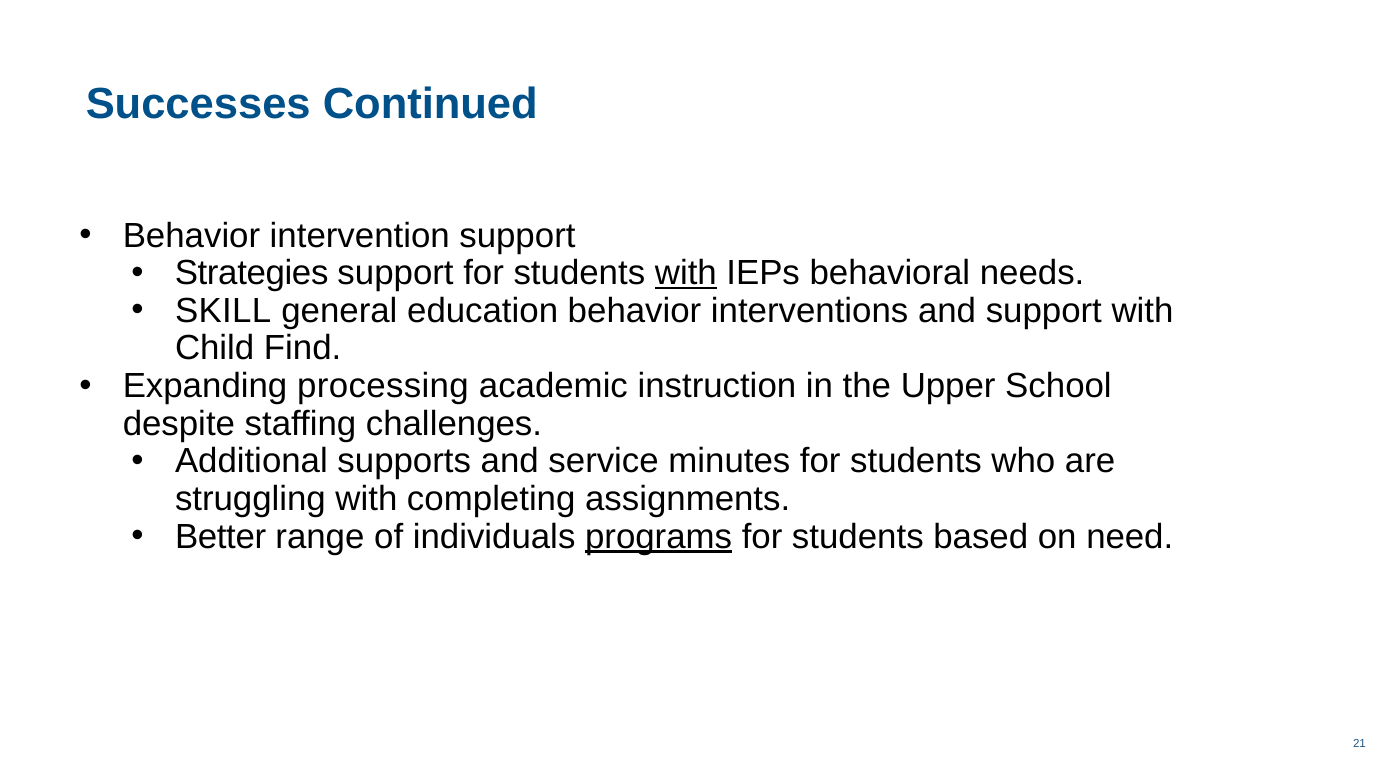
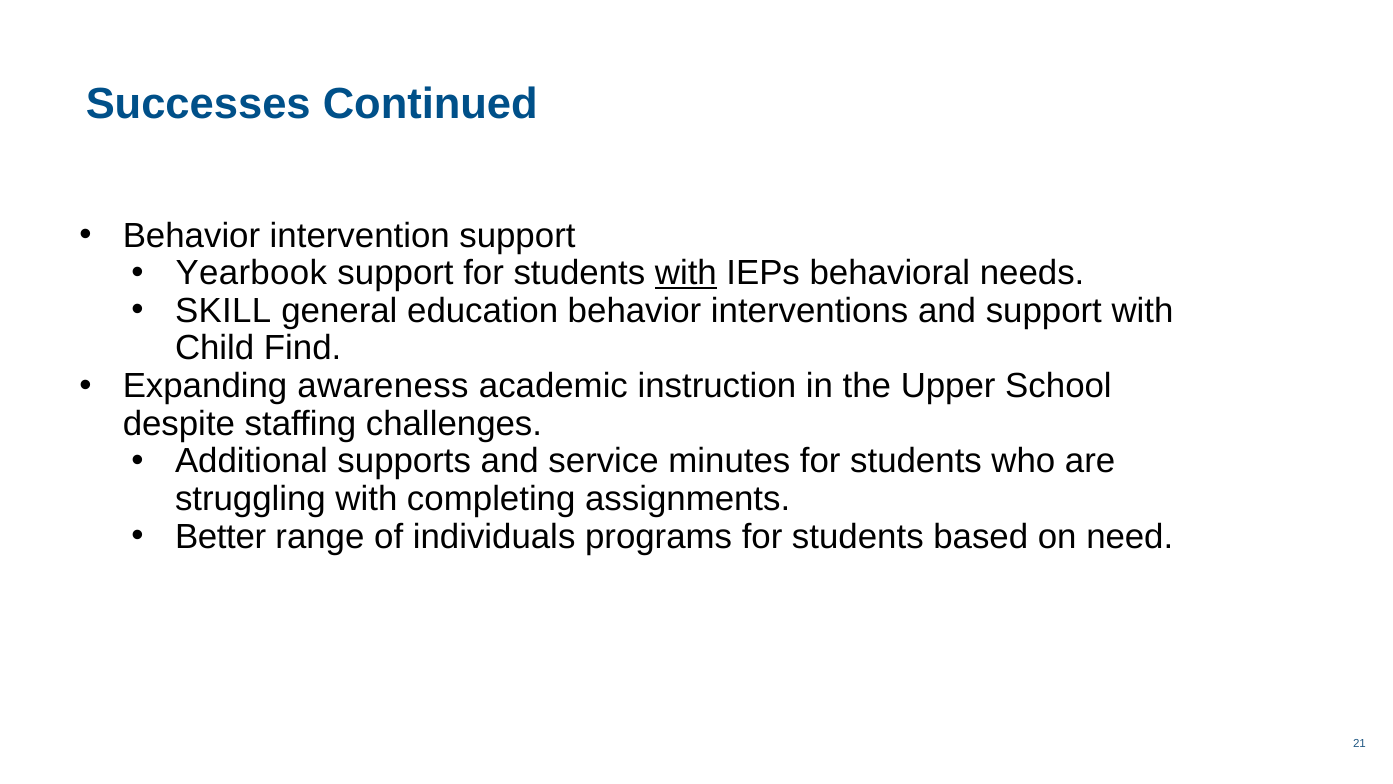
Strategies: Strategies -> Yearbook (251, 273)
processing: processing -> awareness (383, 386)
programs underline: present -> none (659, 536)
